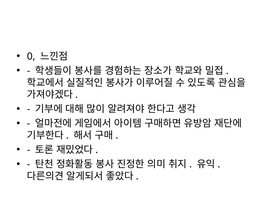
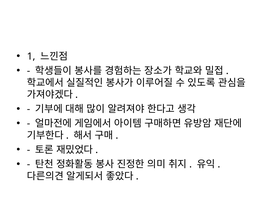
0: 0 -> 1 (31, 56)
